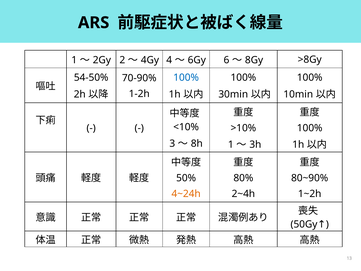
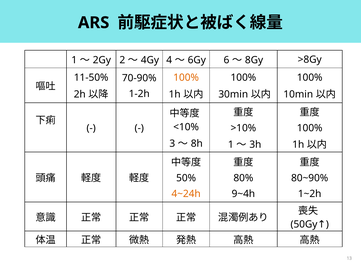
54-50%: 54-50% -> 11-50% (91, 78)
100% colour: blue -> orange (186, 78)
2~4h: 2~4h -> 9~4h (243, 194)
